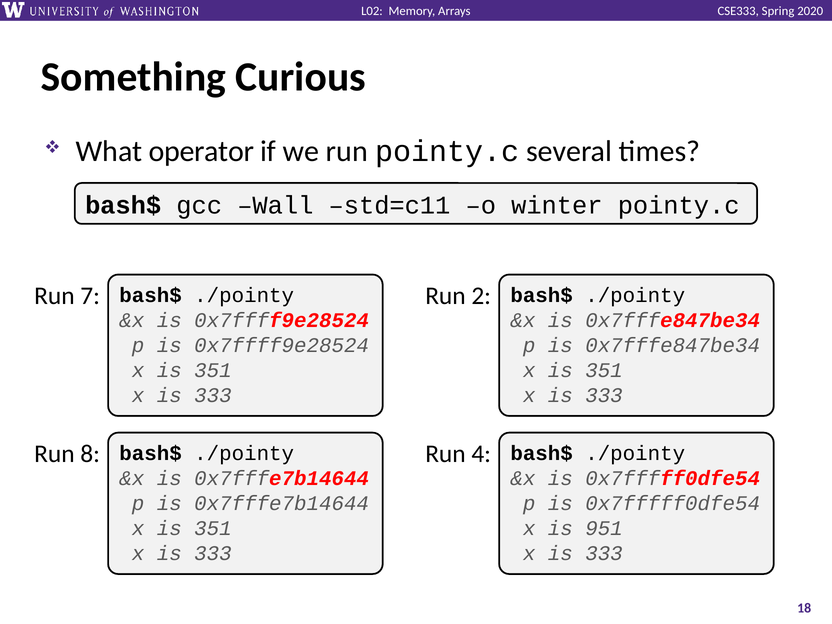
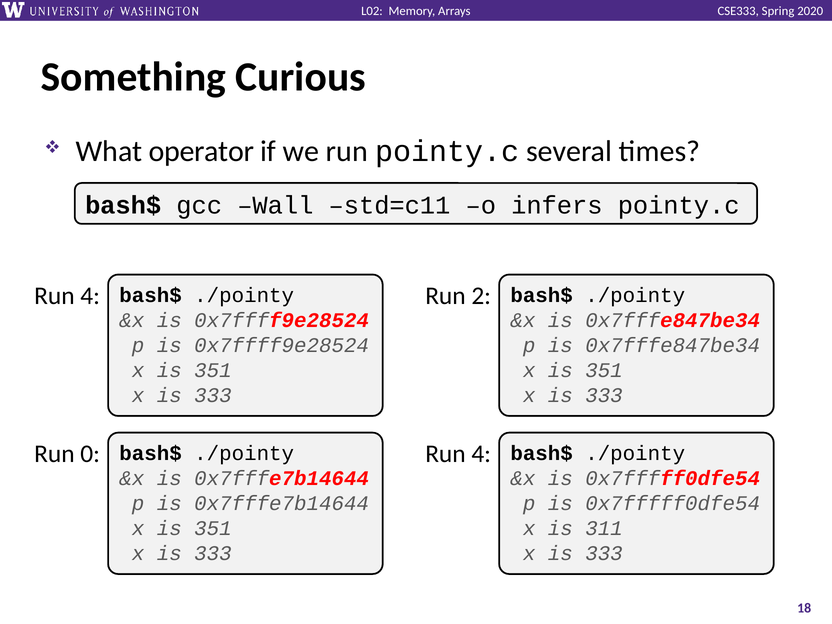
winter: winter -> infers (557, 205)
7: 7 -> 4 (90, 296)
8: 8 -> 0 (90, 454)
951: 951 -> 311 (604, 528)
